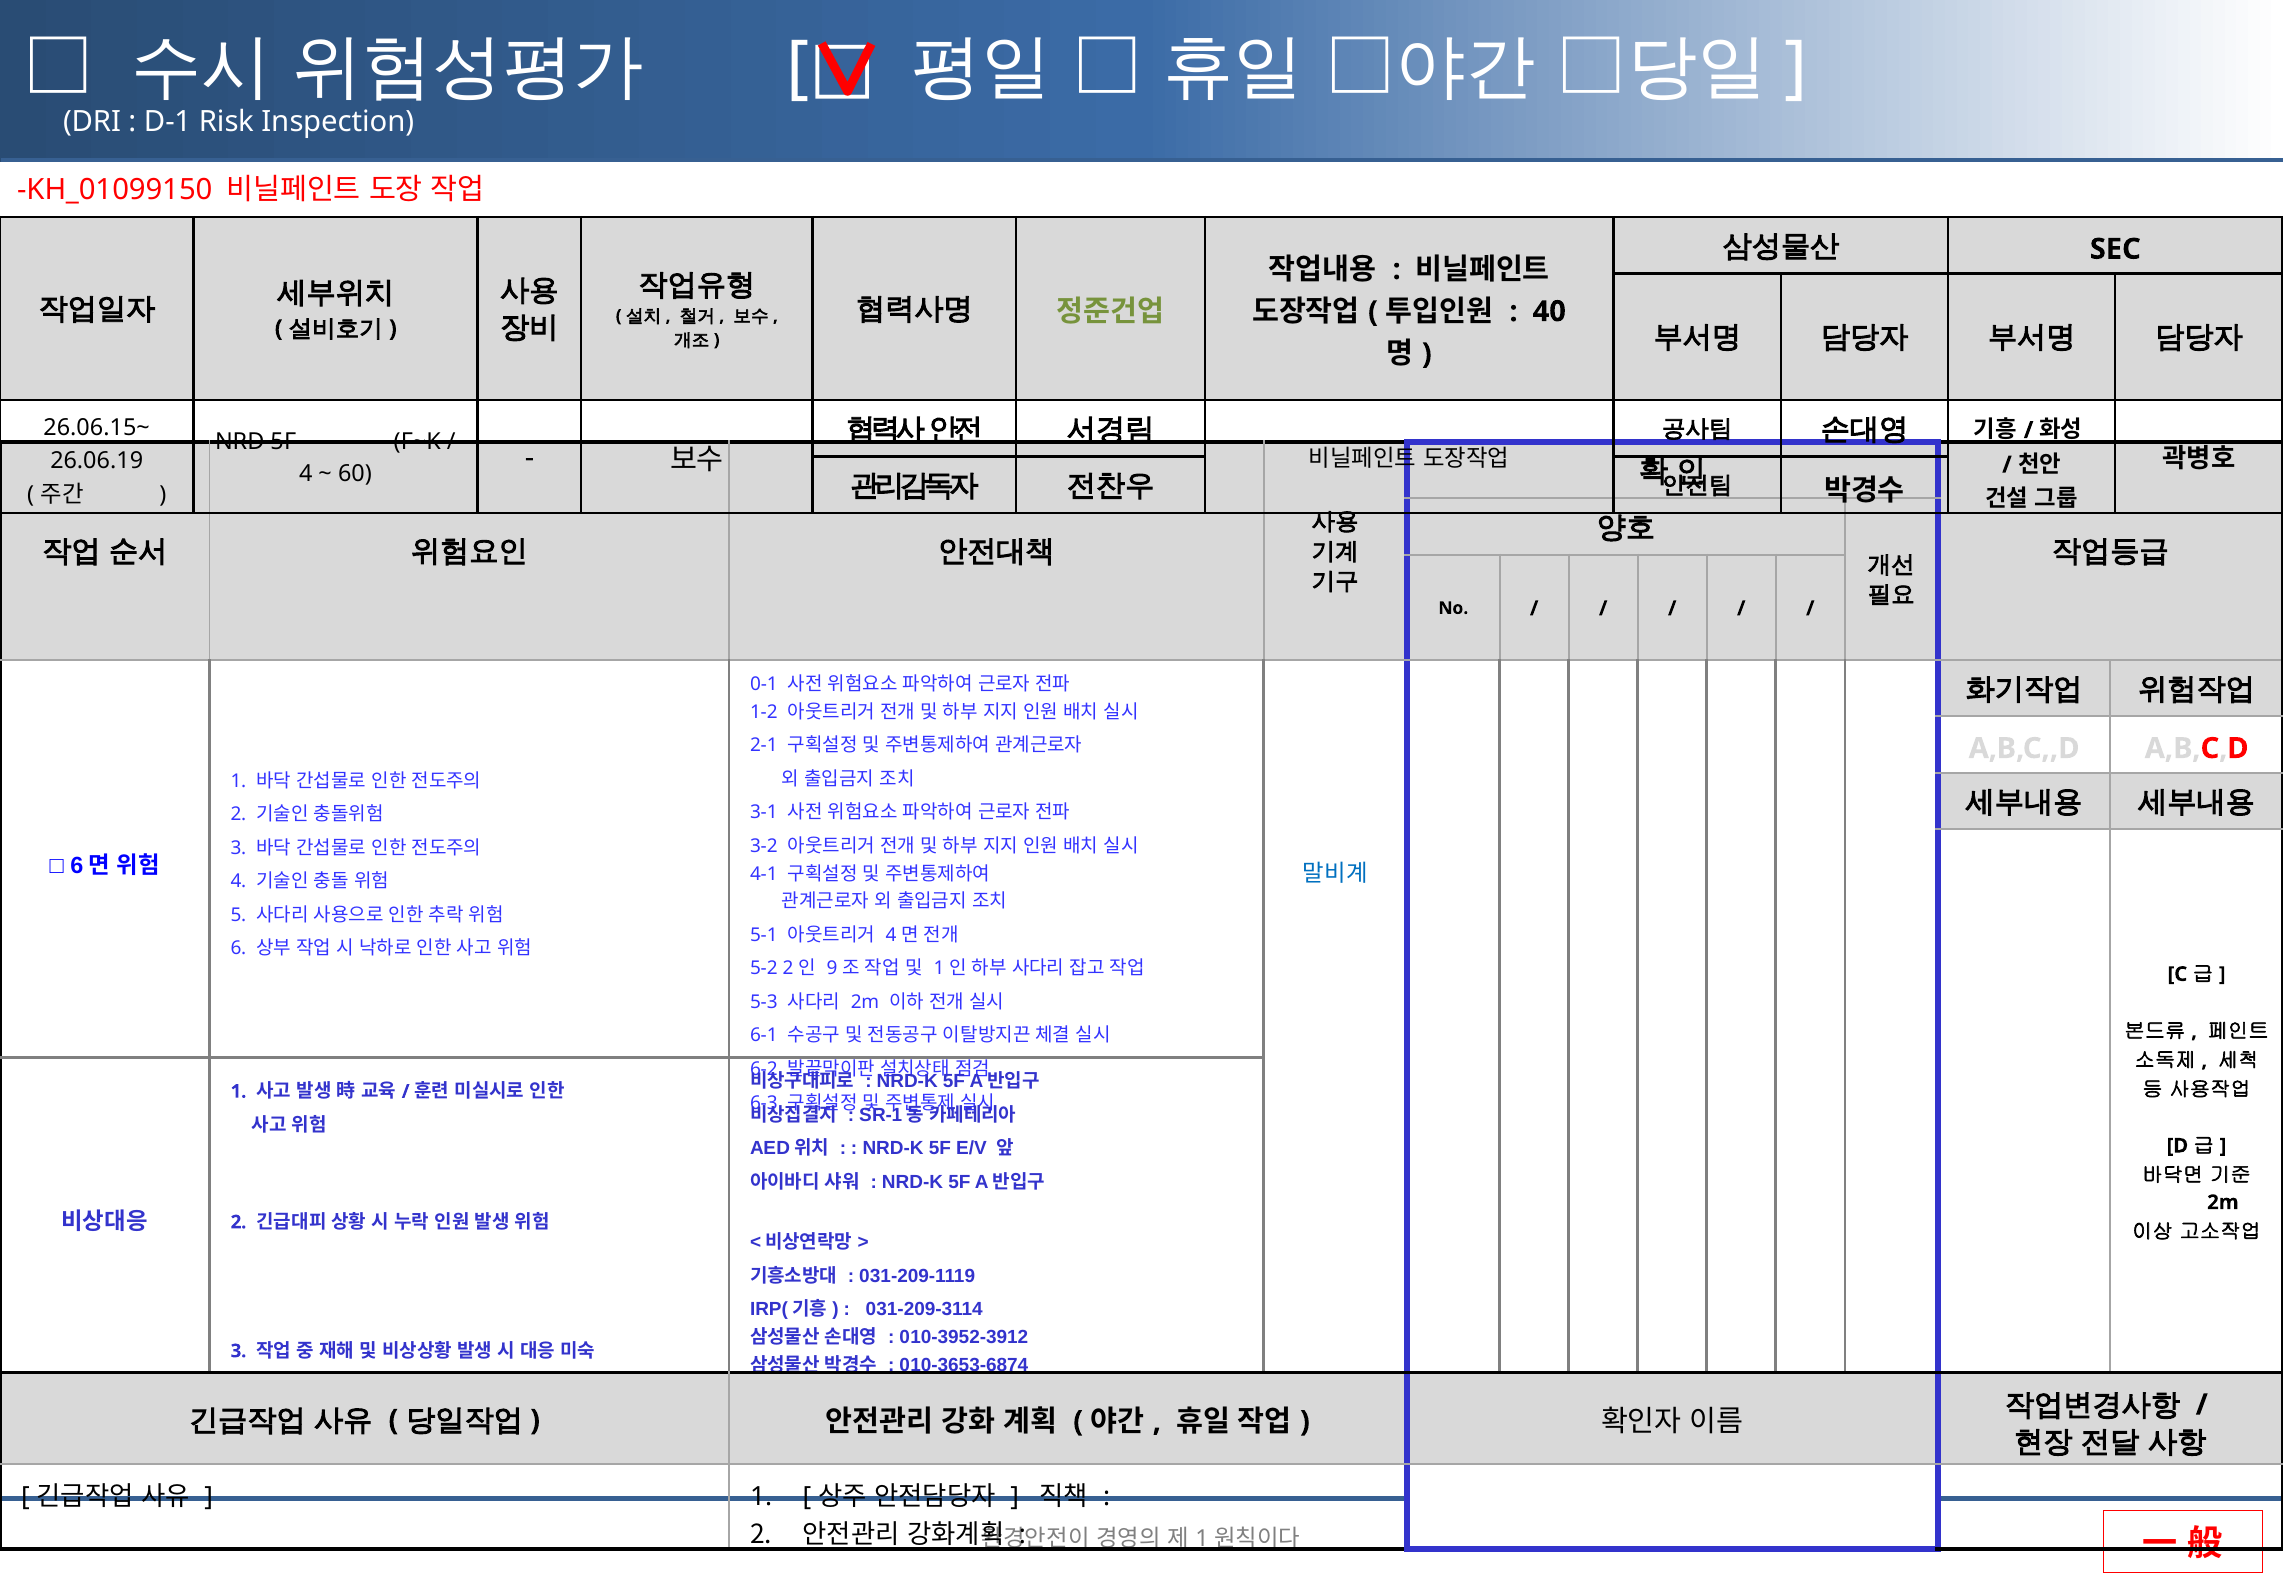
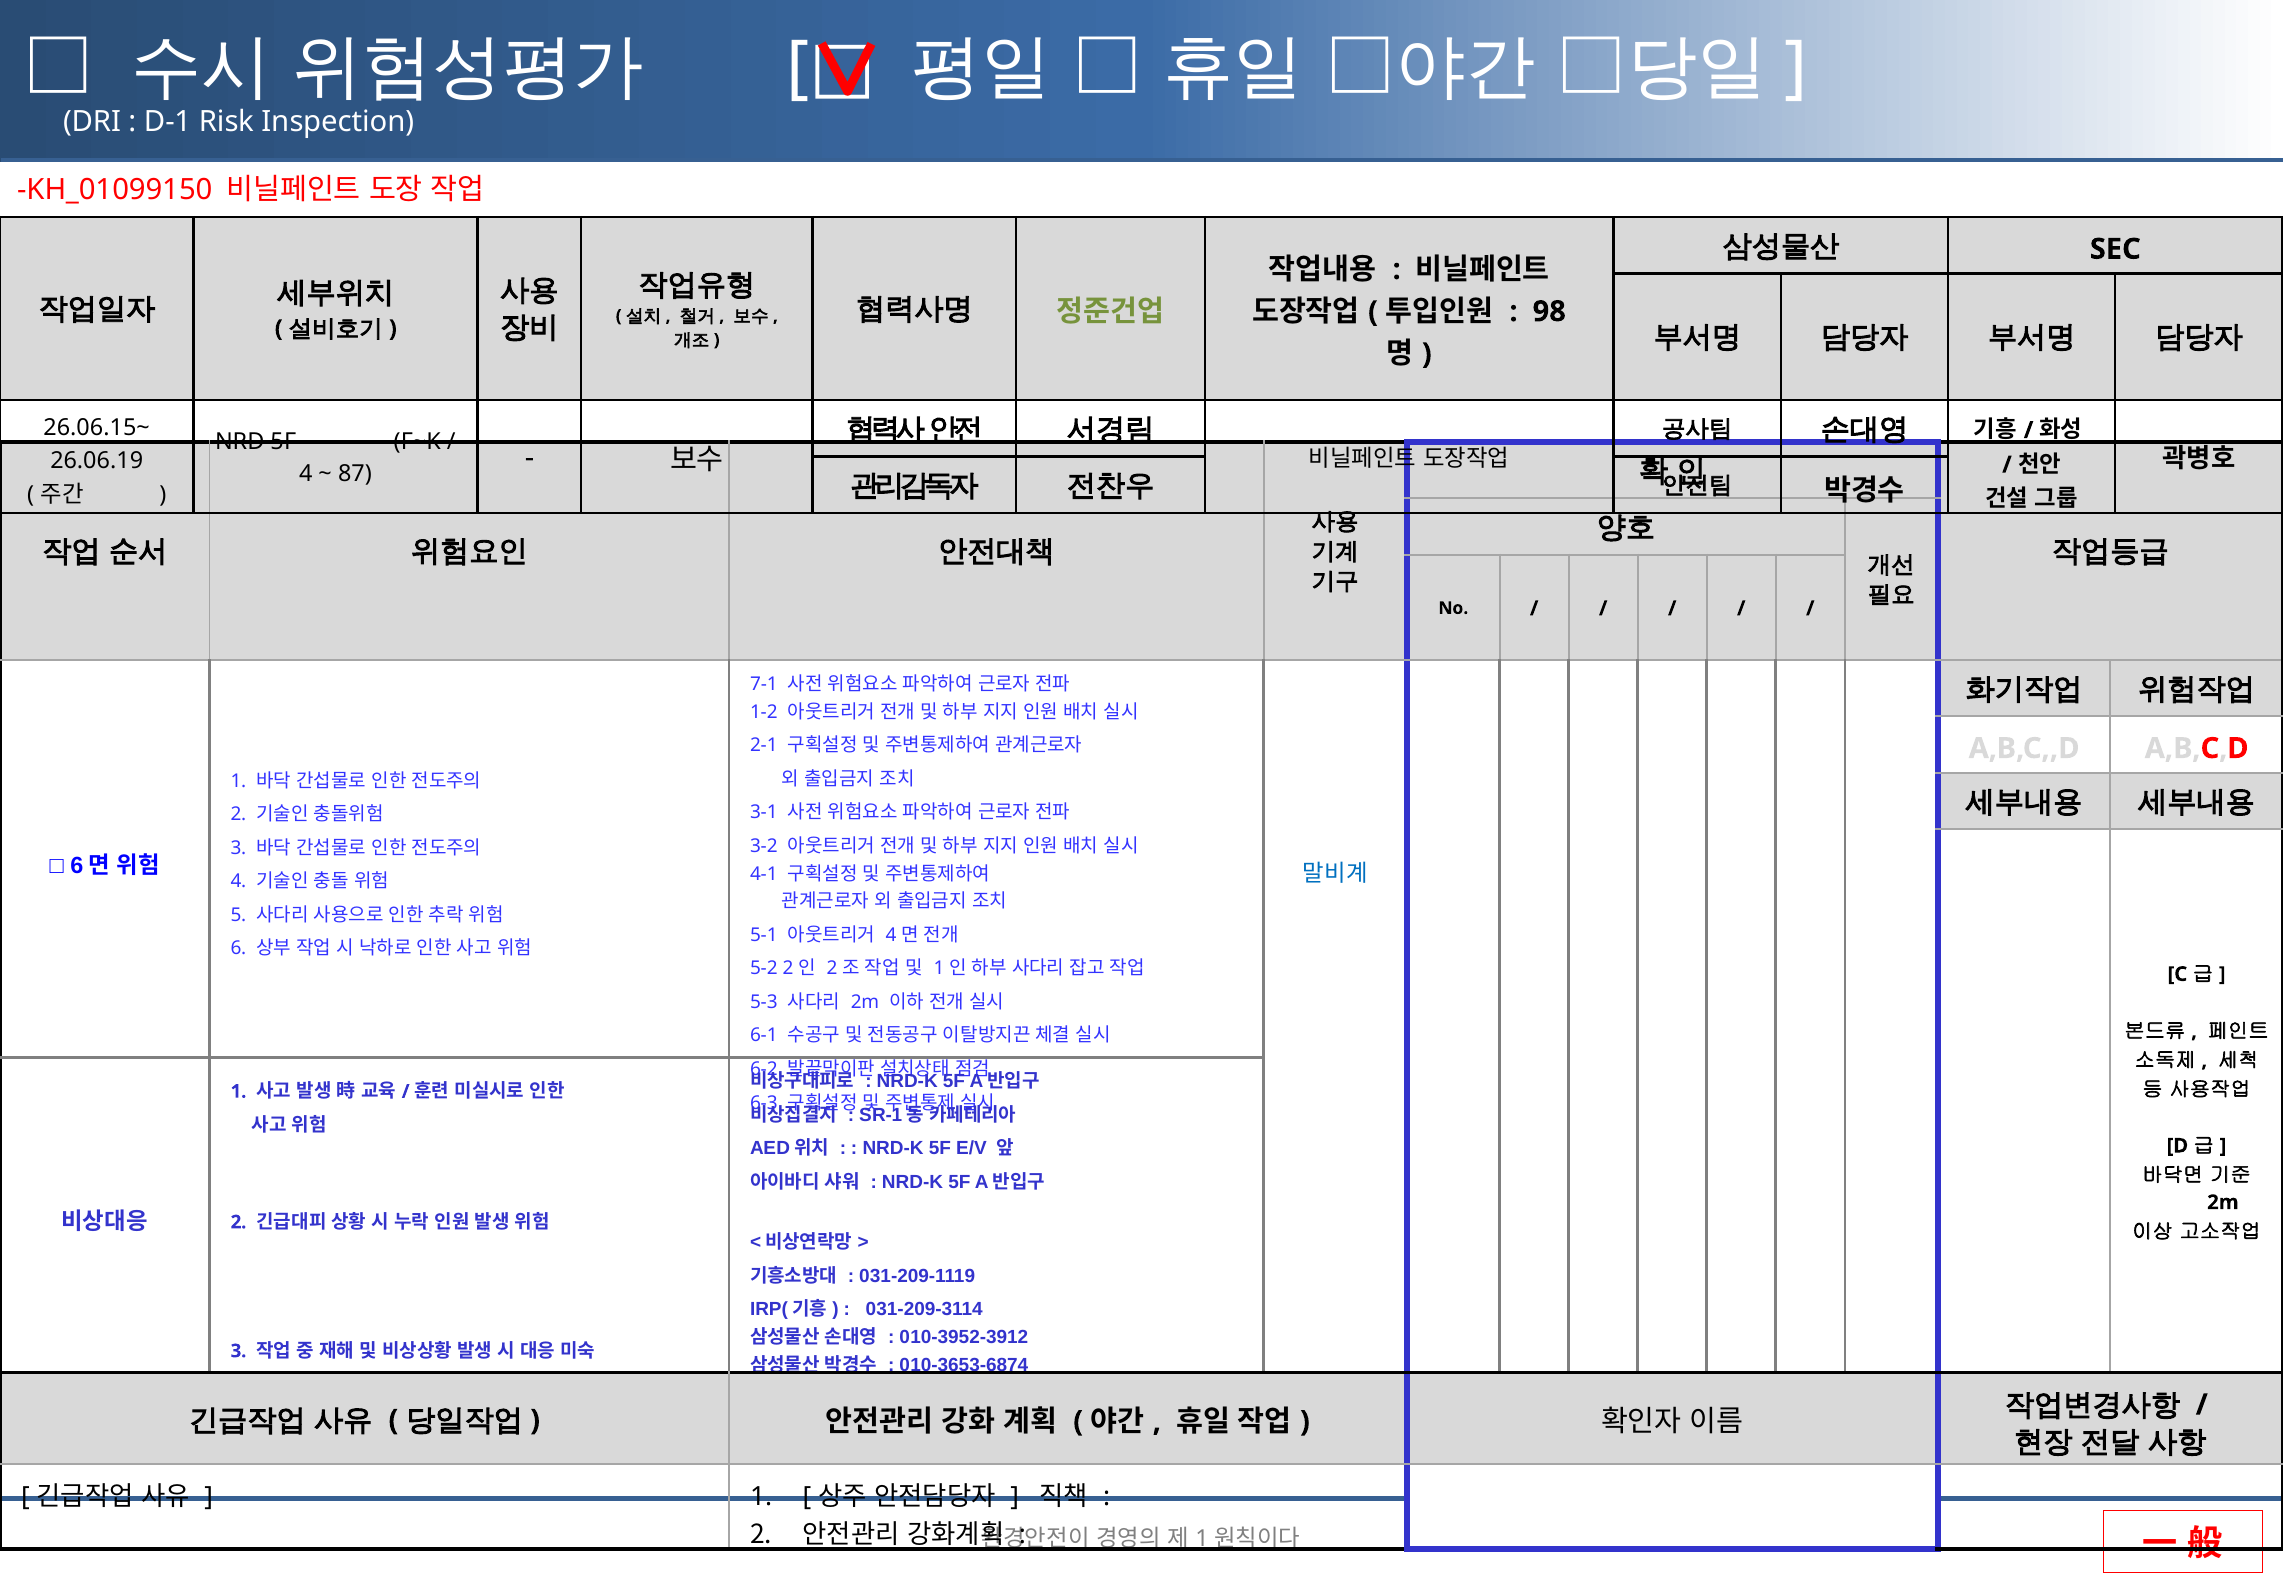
40: 40 -> 98 (1549, 311)
60: 60 -> 87 (355, 474)
0-1: 0-1 -> 7-1 (764, 684)
9: 9 -> 2 (832, 968)
